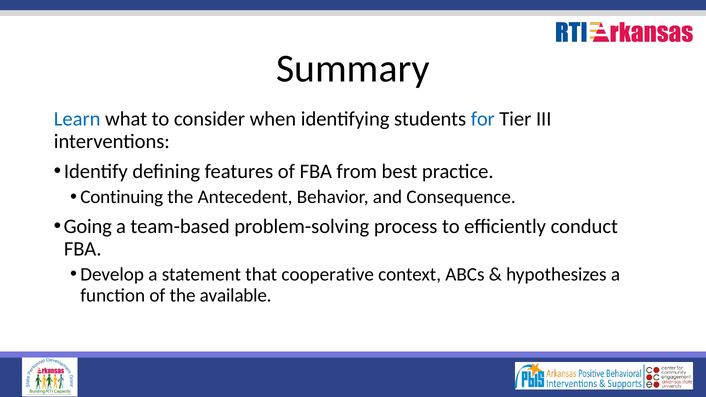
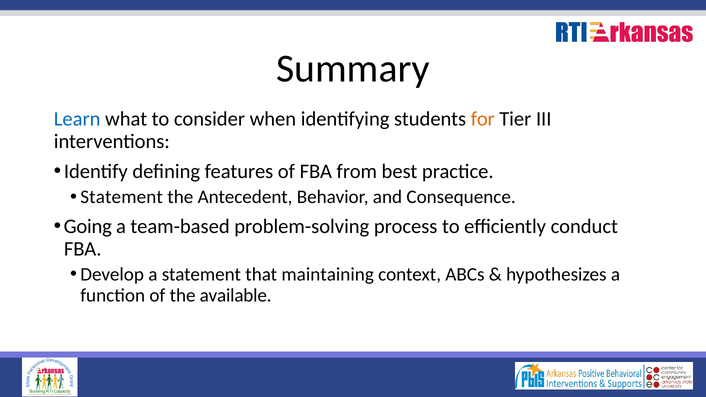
for colour: blue -> orange (483, 119)
Continuing: Continuing -> Statement (122, 197)
cooperative: cooperative -> maintaining (328, 275)
